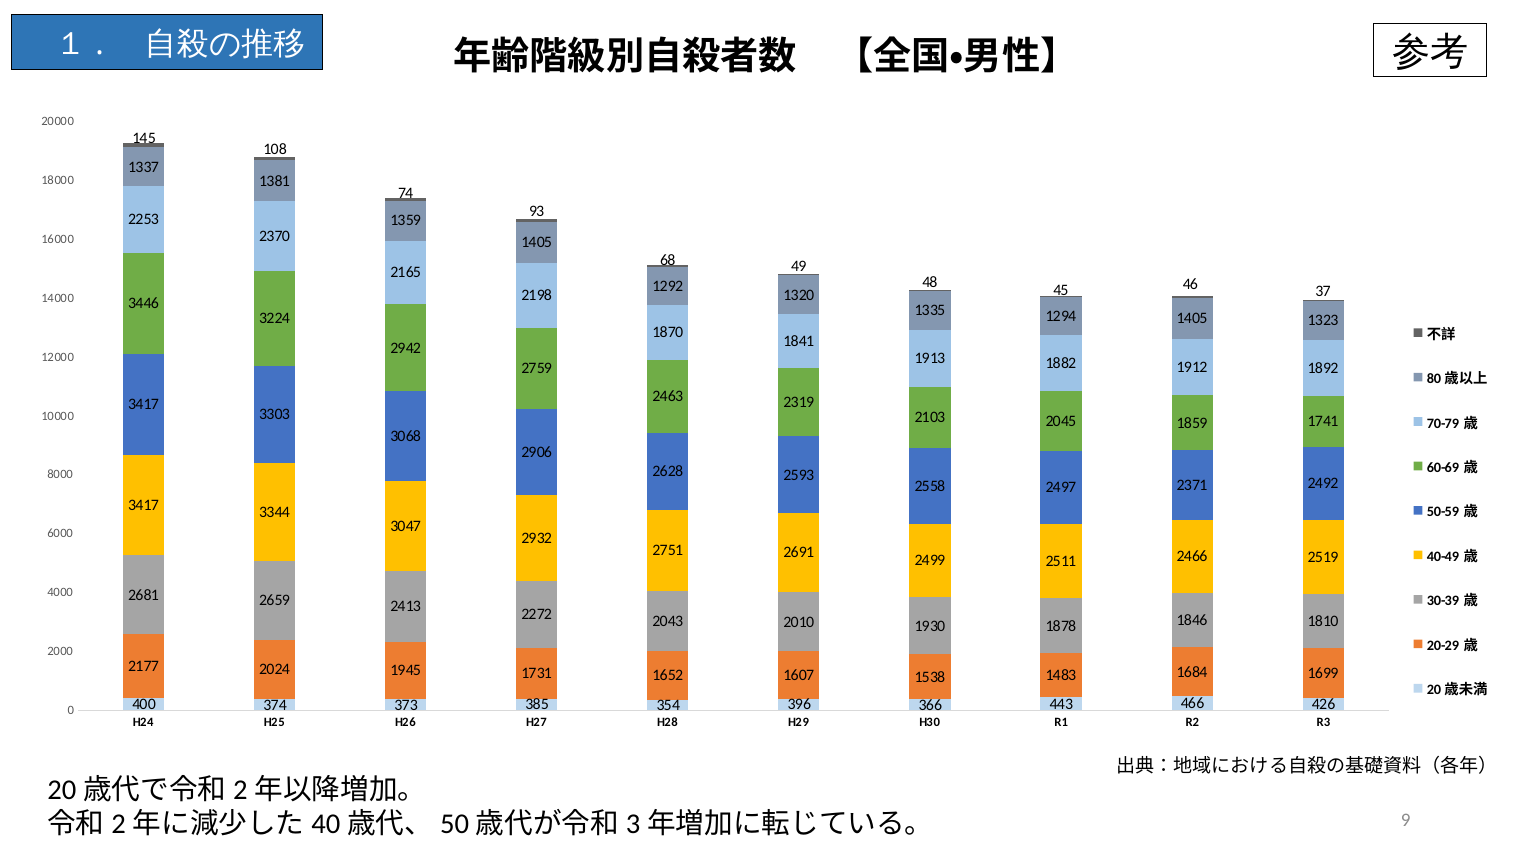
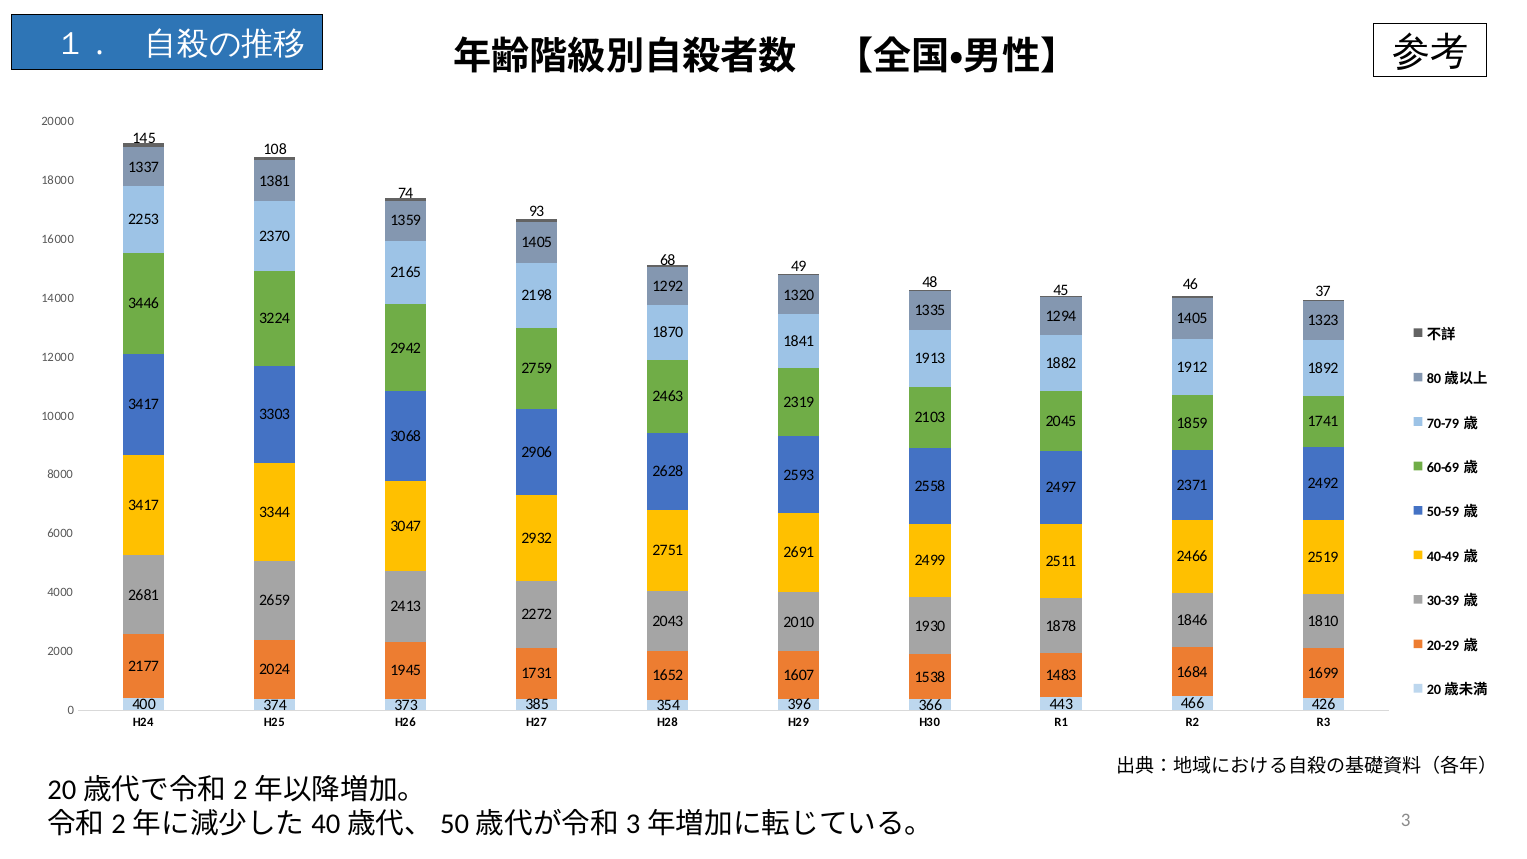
9: 9 -> 3 (1406, 820)
